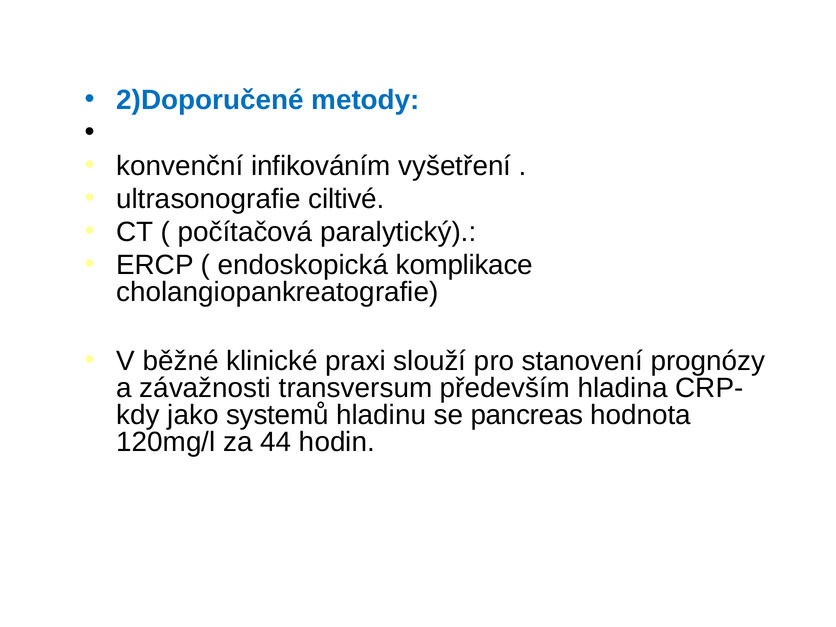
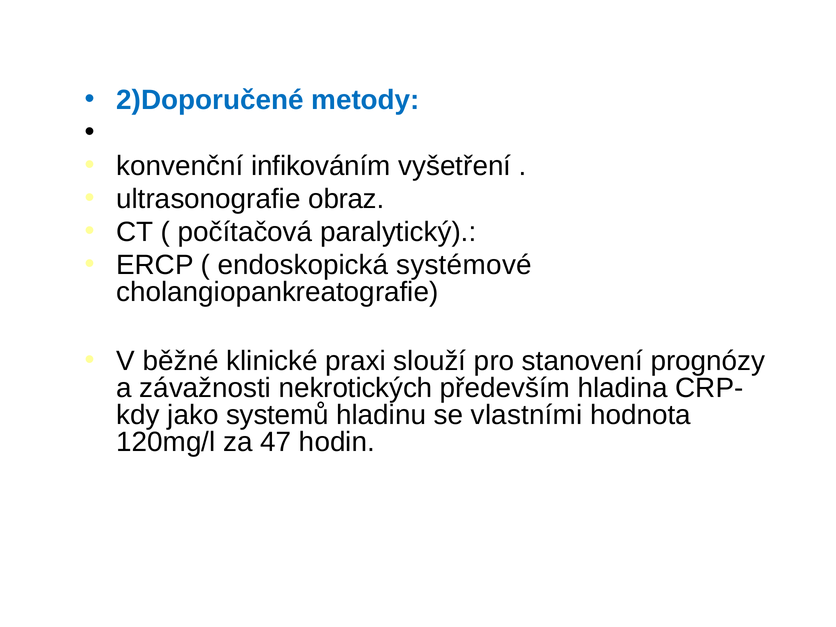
ciltivé: ciltivé -> obraz (346, 199)
komplikace: komplikace -> systémové (464, 265)
transversum: transversum -> nekrotických (356, 388)
pancreas: pancreas -> vlastními (527, 415)
44: 44 -> 47 (276, 442)
